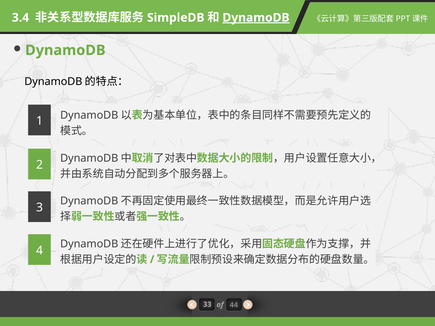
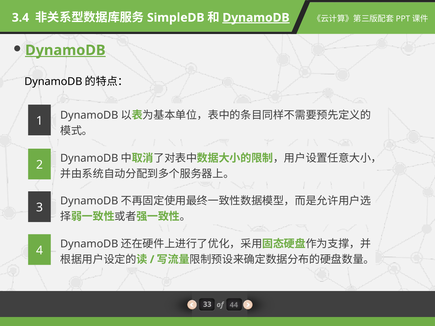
DynamoDB underline: none -> present (65, 50)
